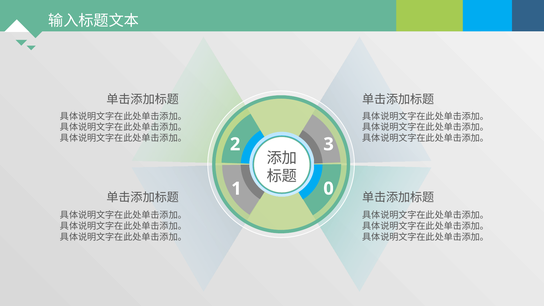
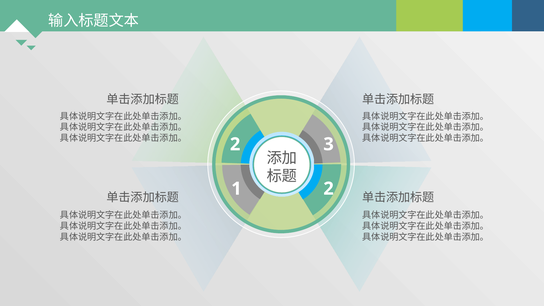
1 0: 0 -> 2 (329, 189)
